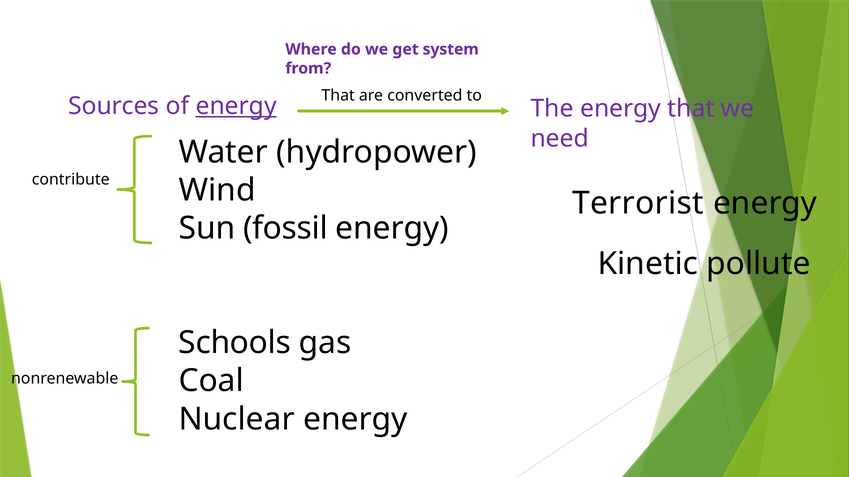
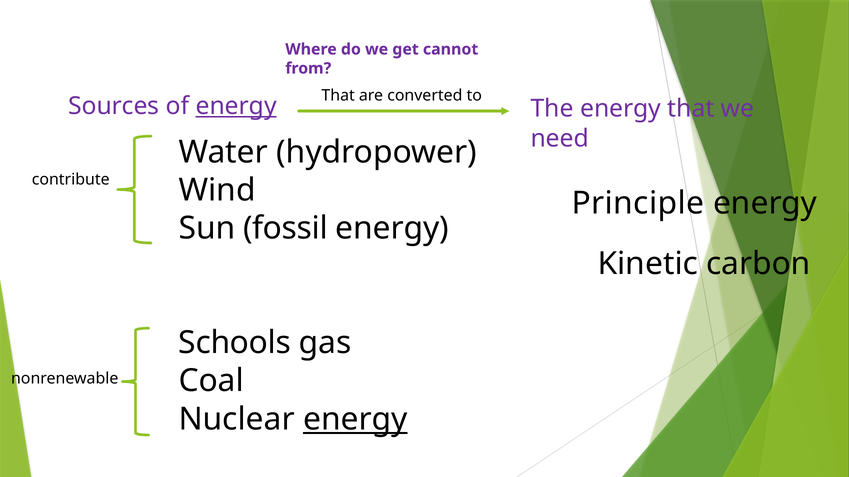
system: system -> cannot (451, 49)
Terrorist: Terrorist -> Principle (638, 204)
pollute: pollute -> carbon (758, 264)
energy underline: none -> present (355, 420)
